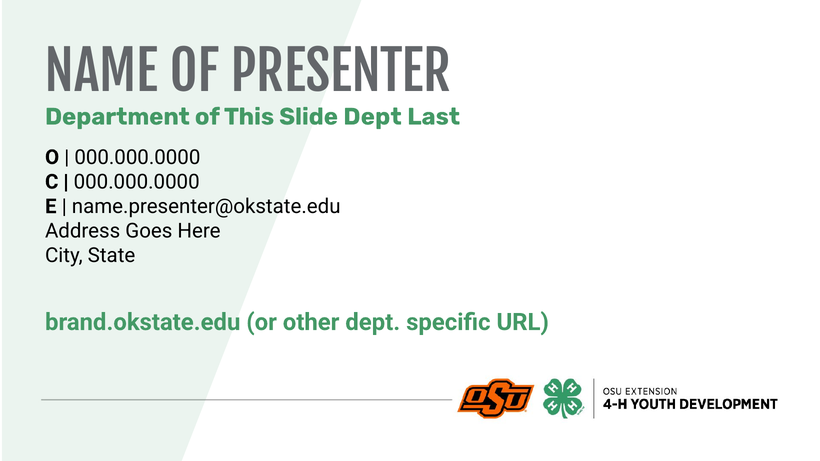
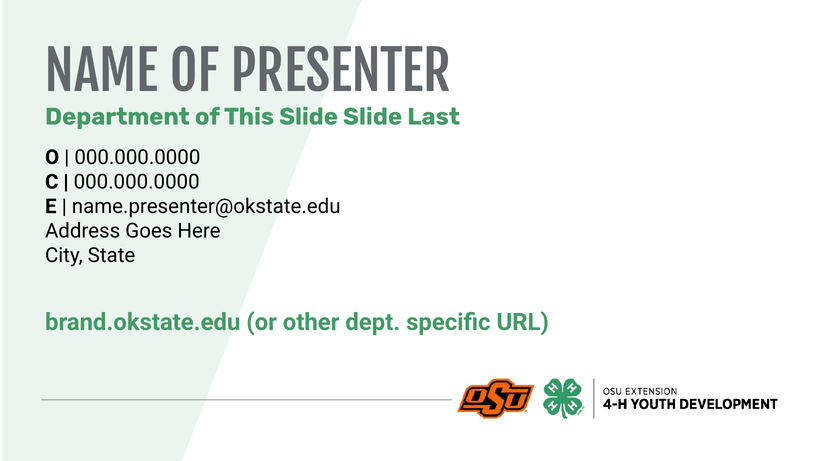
Slide Dept: Dept -> Slide (373, 117)
